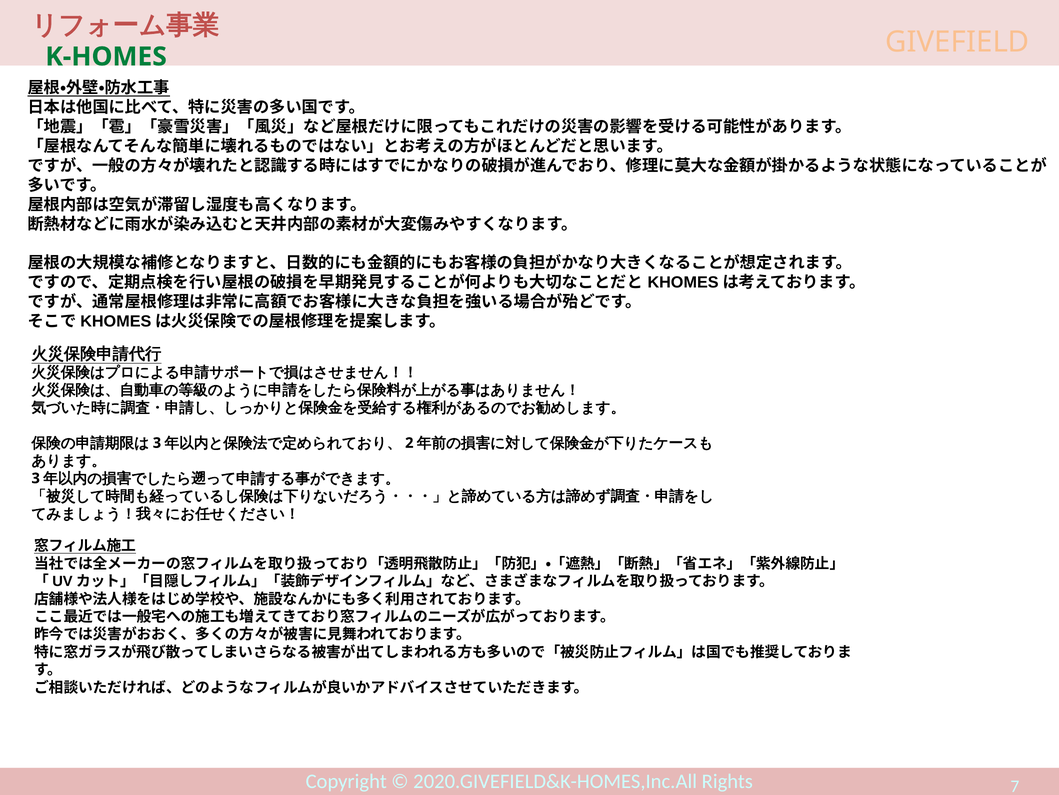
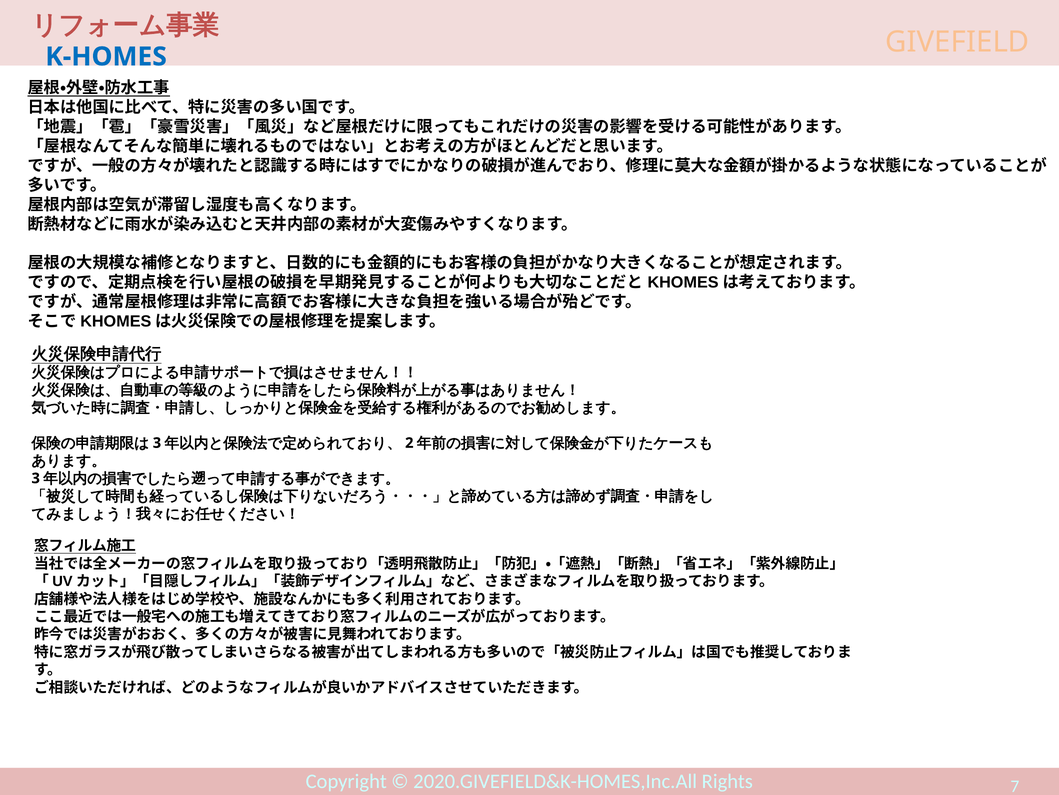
K-HOMES colour: green -> blue (106, 57)
